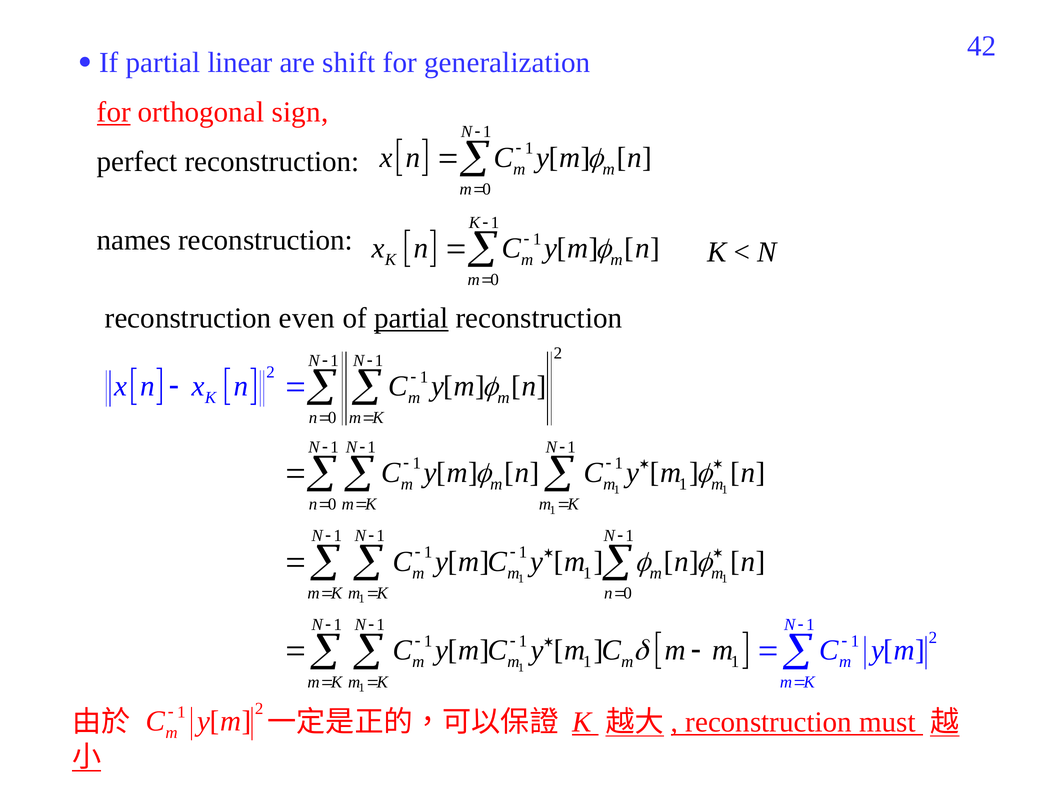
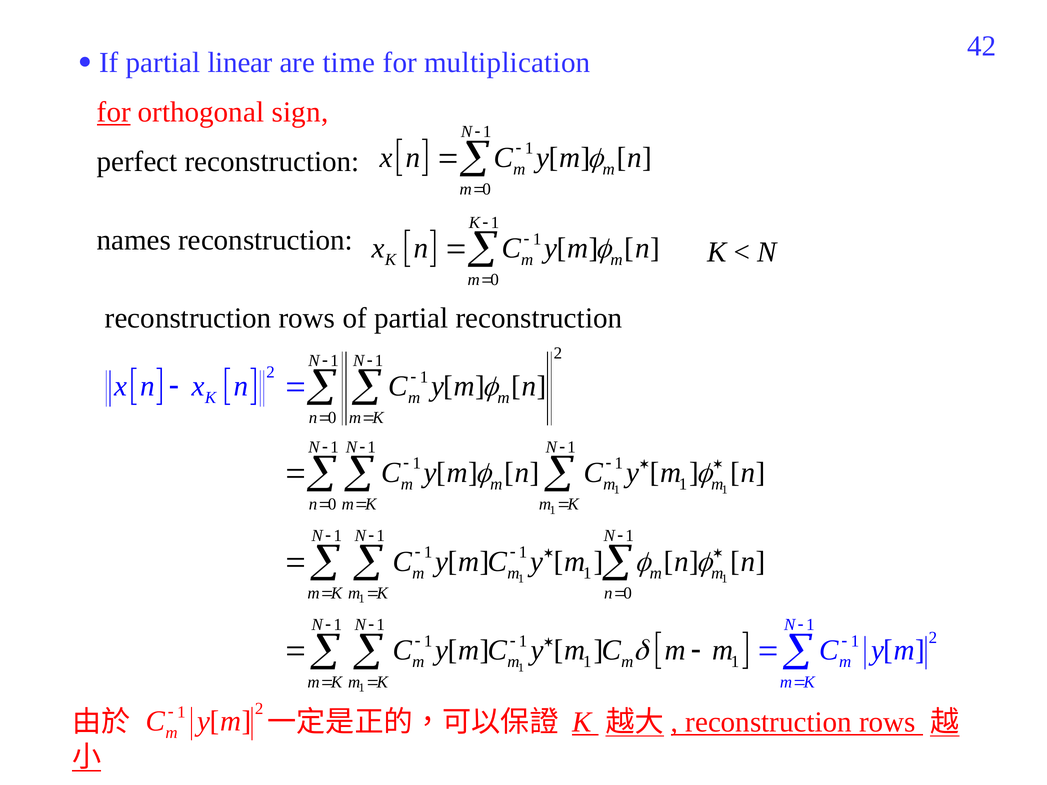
shift: shift -> time (349, 63)
generalization: generalization -> multiplication (507, 63)
even: even -> rows (307, 318)
partial underline: present -> none (411, 318)
must: must -> rows (887, 722)
